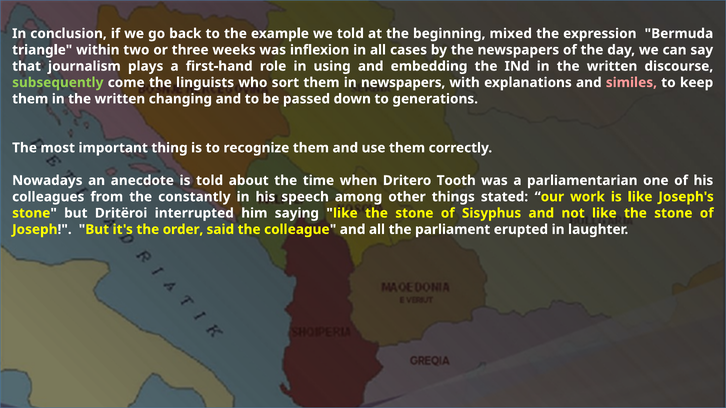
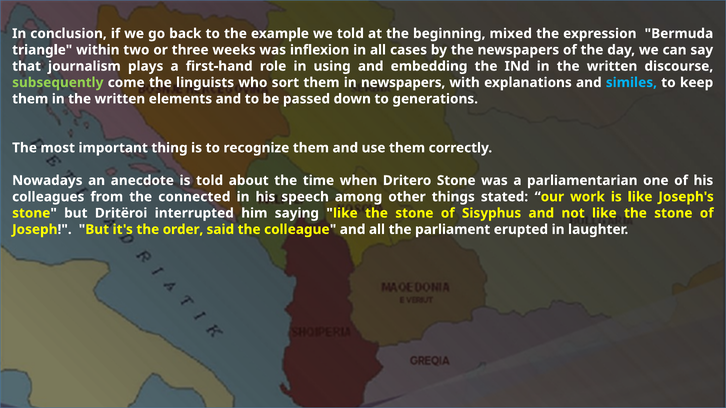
similes colour: pink -> light blue (631, 83)
changing: changing -> elements (180, 99)
Dritero Tooth: Tooth -> Stone (456, 181)
constantly: constantly -> connected (194, 197)
